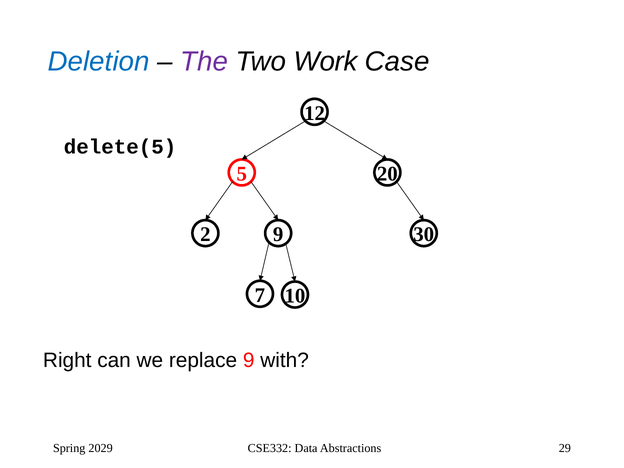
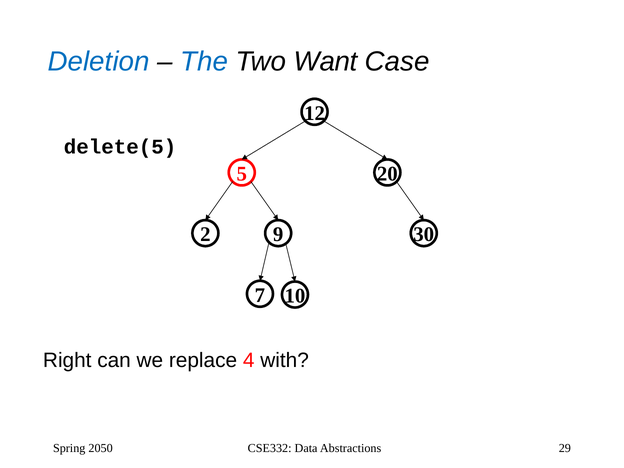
The colour: purple -> blue (204, 62)
Work: Work -> Want (326, 62)
replace 9: 9 -> 4 (249, 360)
2029: 2029 -> 2050 (101, 448)
